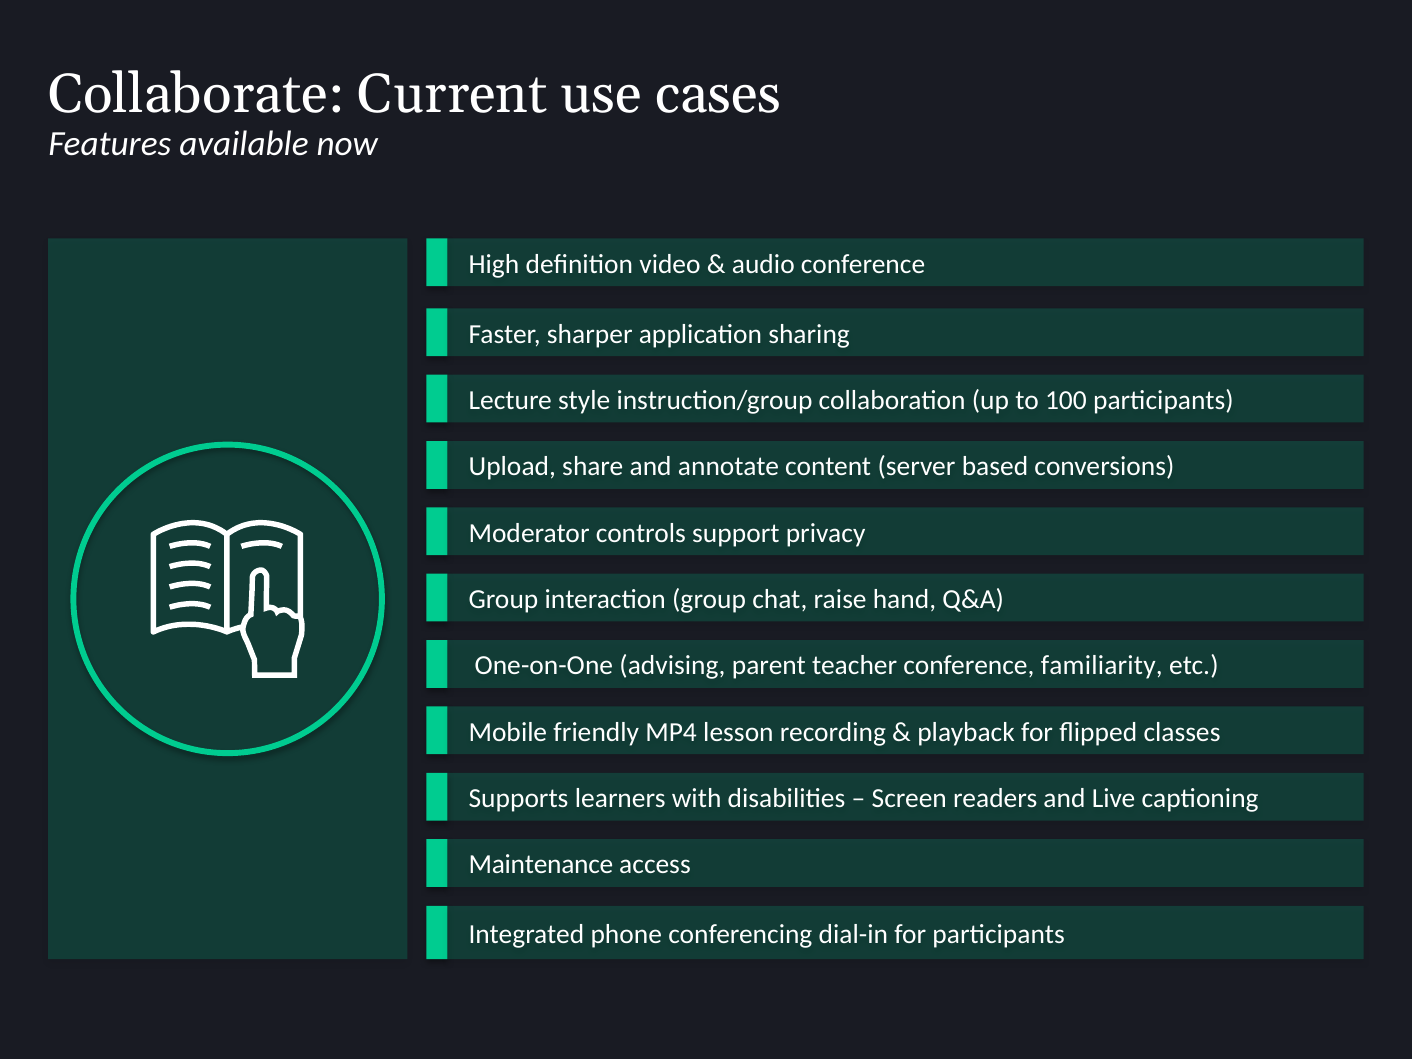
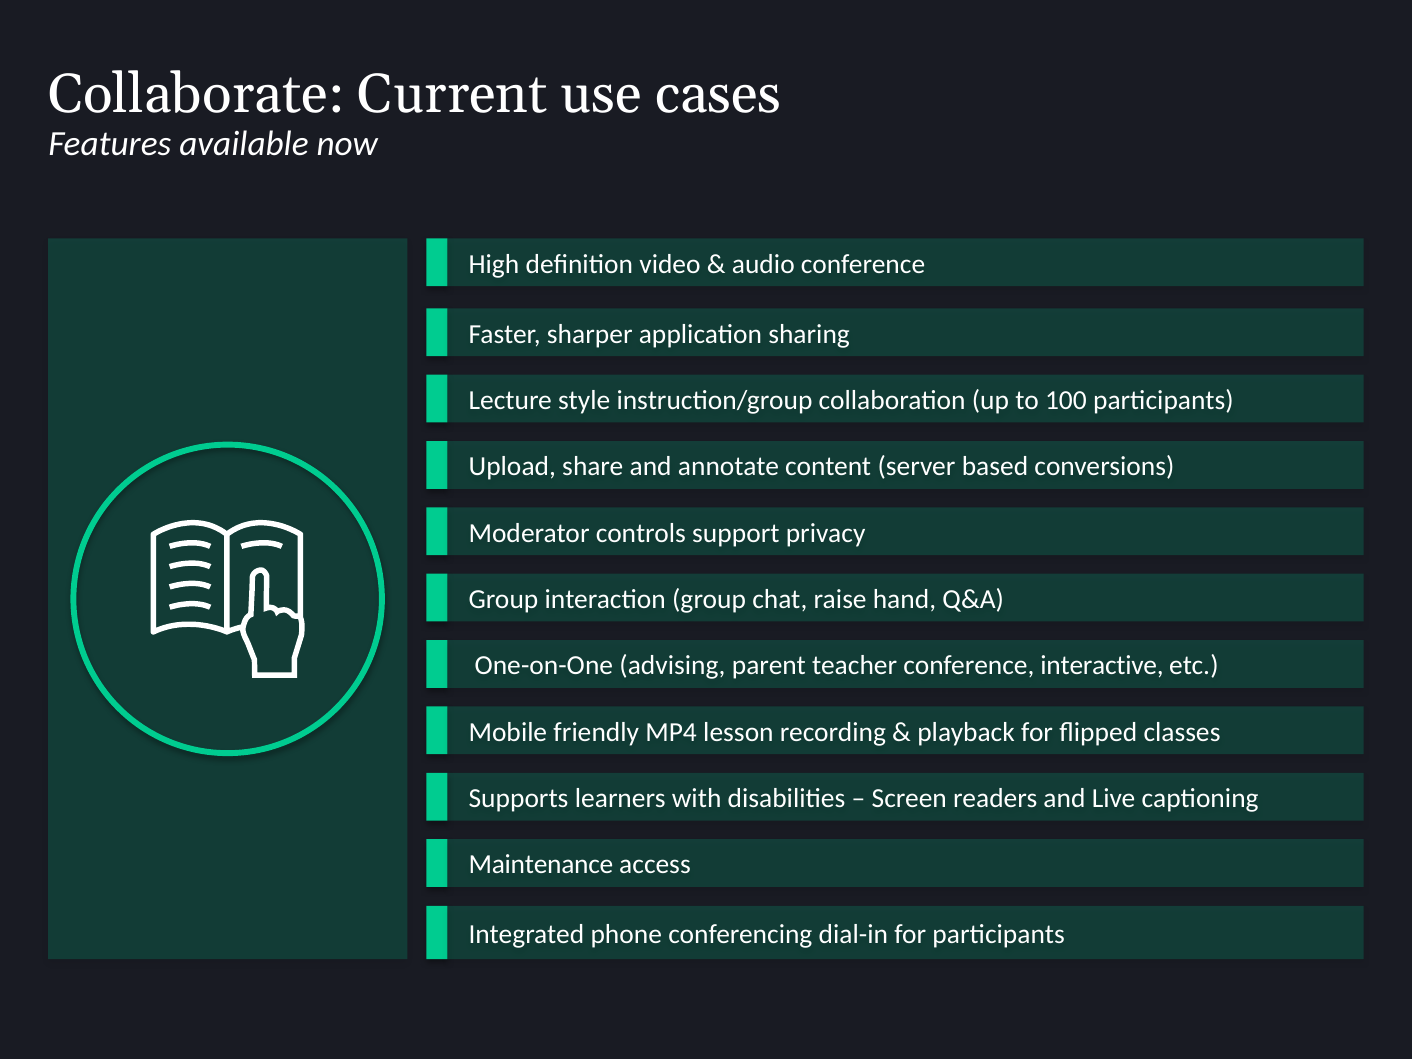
familiarity: familiarity -> interactive (1102, 666)
